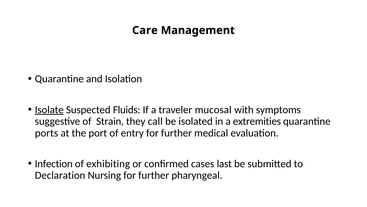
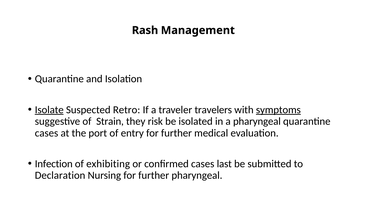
Care: Care -> Rash (145, 30)
Fluids: Fluids -> Retro (127, 110)
mucosal: mucosal -> travelers (213, 110)
symptoms underline: none -> present (278, 110)
call: call -> risk (155, 121)
a extremities: extremities -> pharyngeal (257, 121)
ports: ports -> cases (47, 133)
